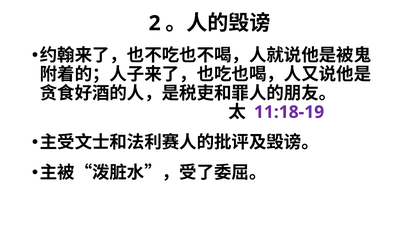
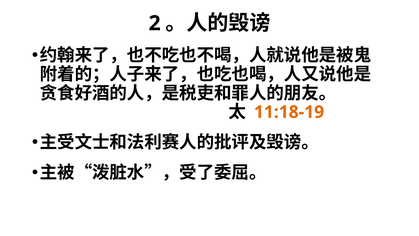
11:18-19 colour: purple -> orange (289, 112)
